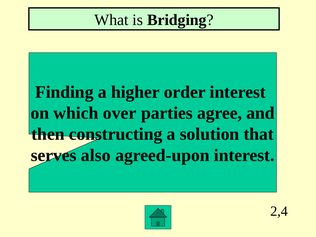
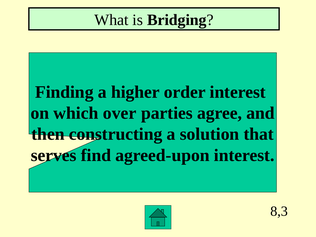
also: also -> find (96, 155)
2,4: 2,4 -> 8,3 (279, 211)
